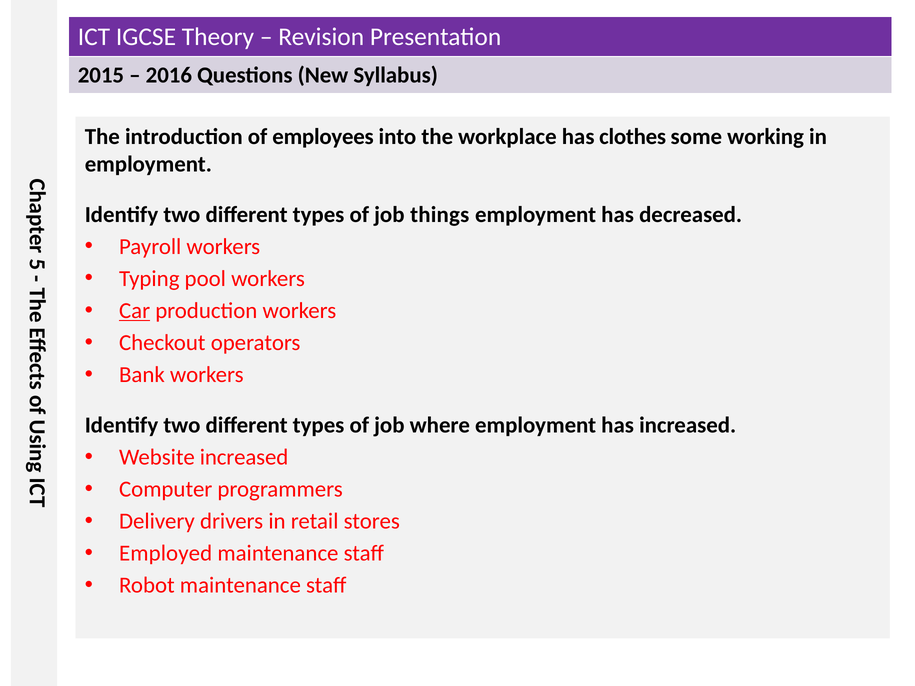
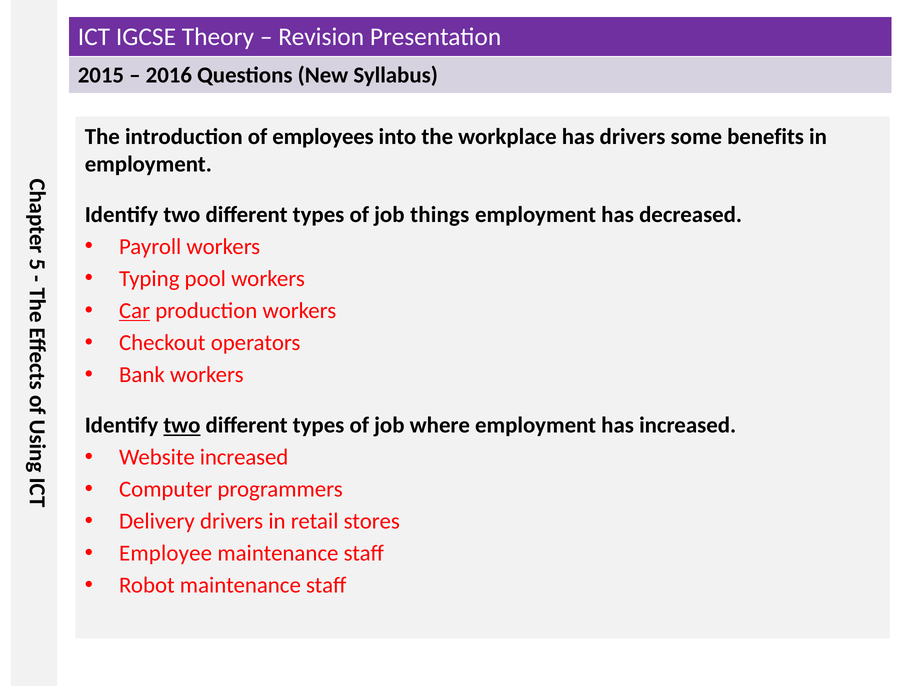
has clothes: clothes -> drivers (633, 137)
working: working -> benefits (766, 137)
two underline: none -> present (182, 426)
Employed: Employed -> Employee (166, 554)
